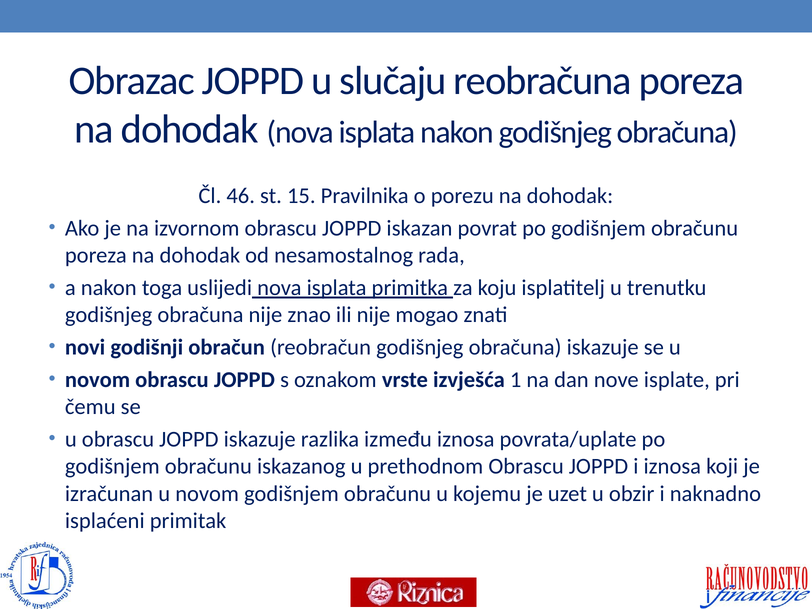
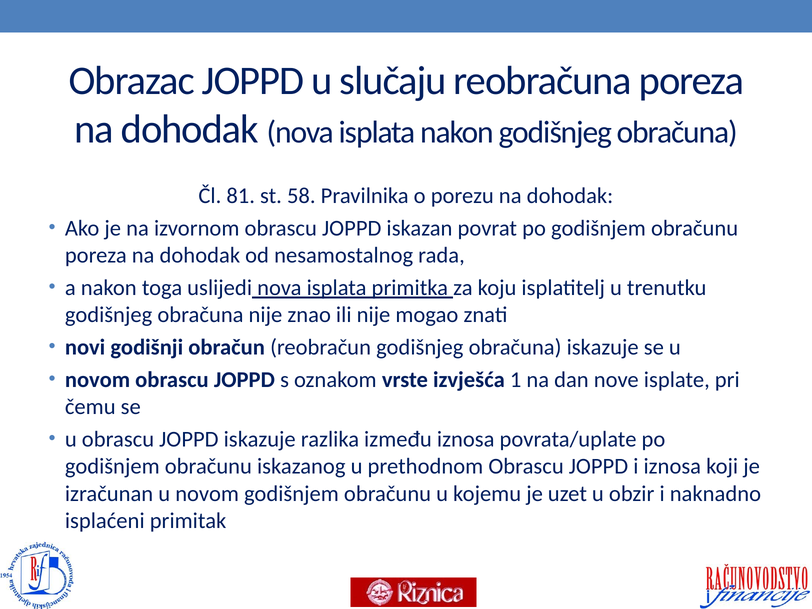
46: 46 -> 81 (241, 196)
15: 15 -> 58 (301, 196)
